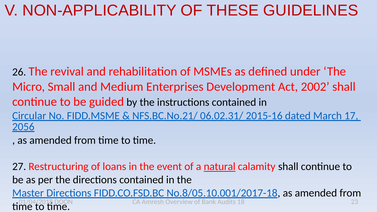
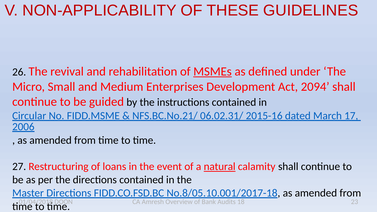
MSMEs underline: none -> present (213, 72)
2002: 2002 -> 2094 (315, 87)
2056: 2056 -> 2006 (23, 127)
